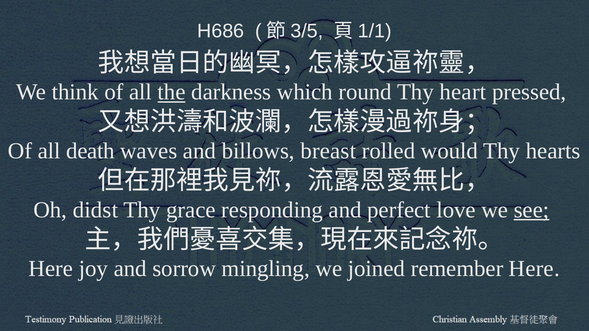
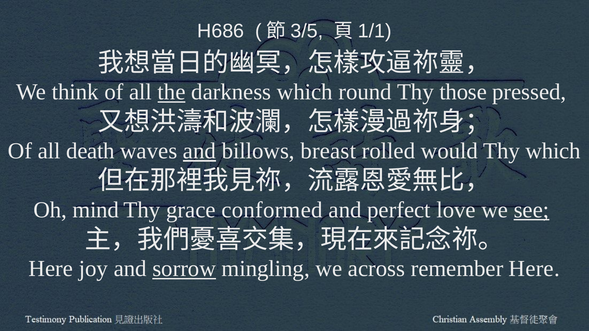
heart: heart -> those (463, 92)
and underline: none -> present (199, 151)
Thy hearts: hearts -> which (553, 151)
didst: didst -> mind (96, 210)
responding: responding -> conformed (272, 210)
sorrow underline: none -> present (184, 269)
joined: joined -> across (376, 269)
